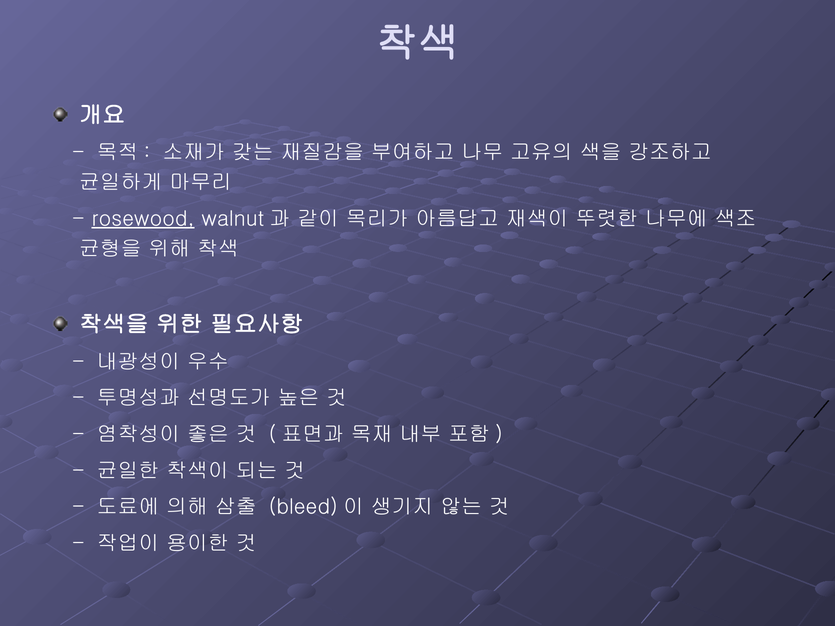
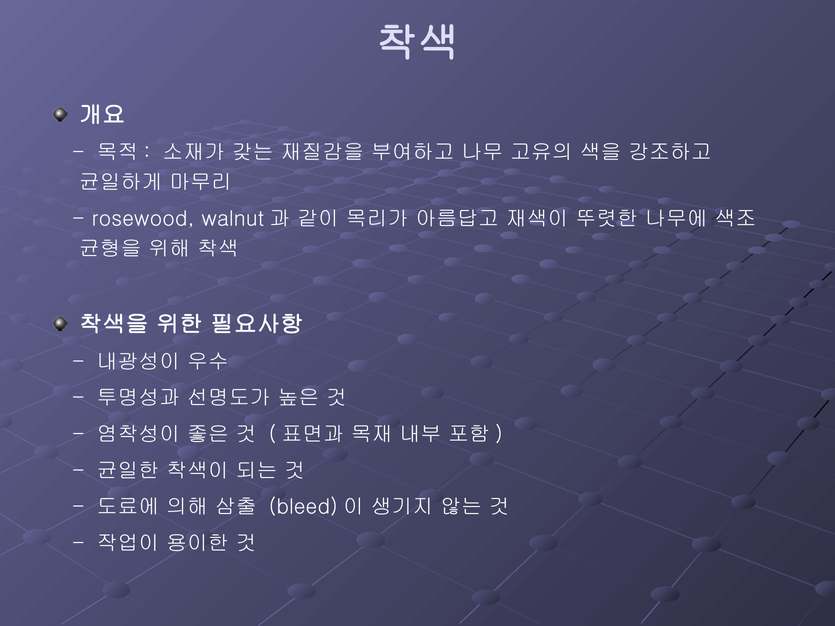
rosewood underline: present -> none (143, 219)
